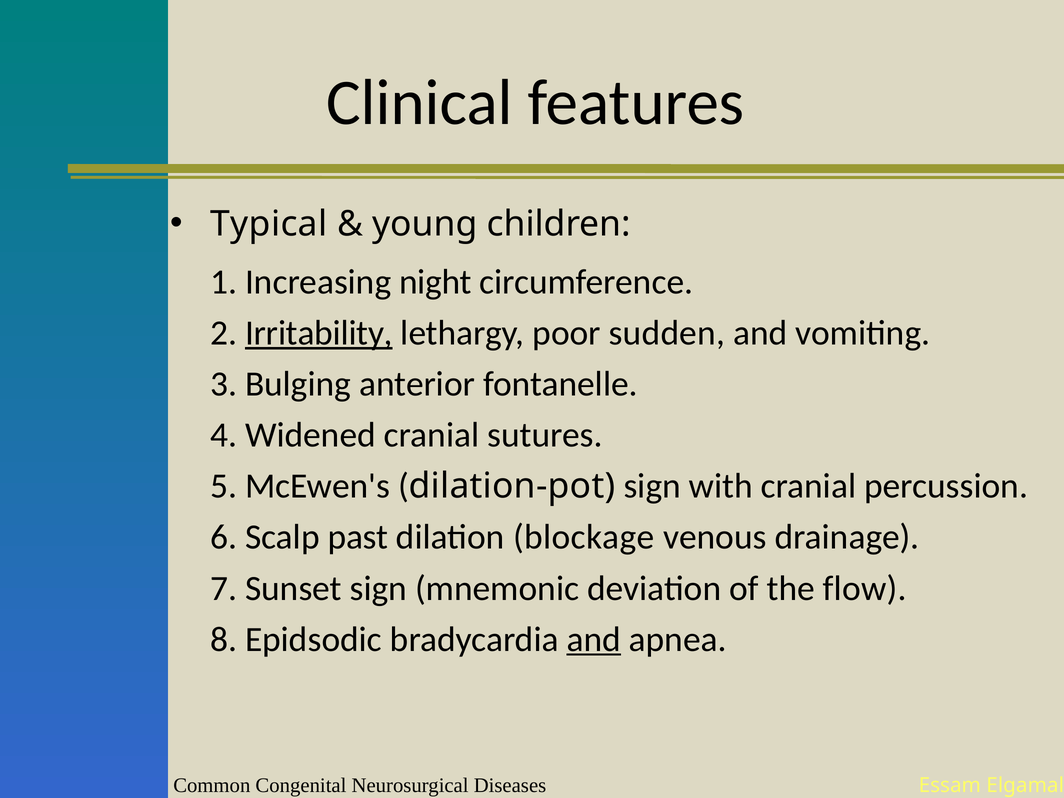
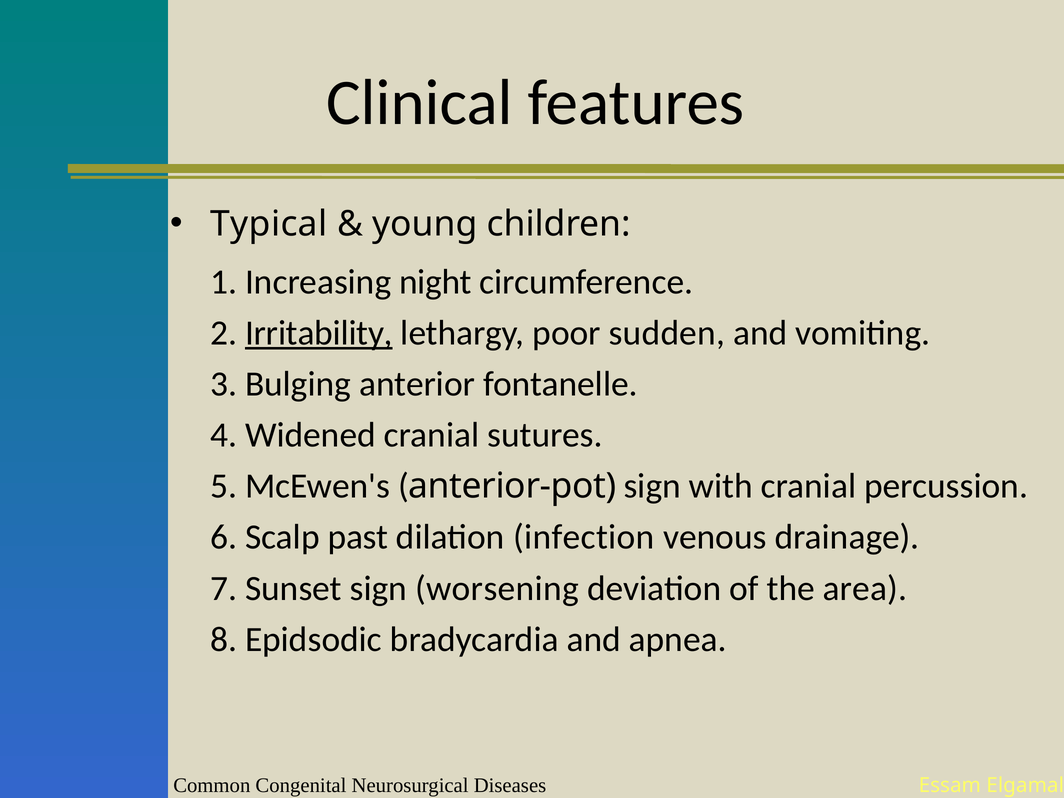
dilation-pot: dilation-pot -> anterior-pot (512, 486)
blockage: blockage -> infection (584, 537)
mnemonic: mnemonic -> worsening (497, 588)
flow: flow -> area (865, 588)
and underline: present -> none (594, 639)
